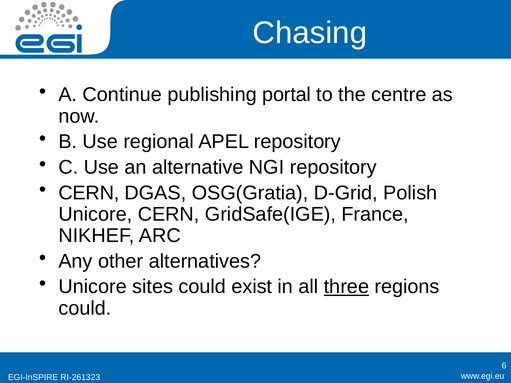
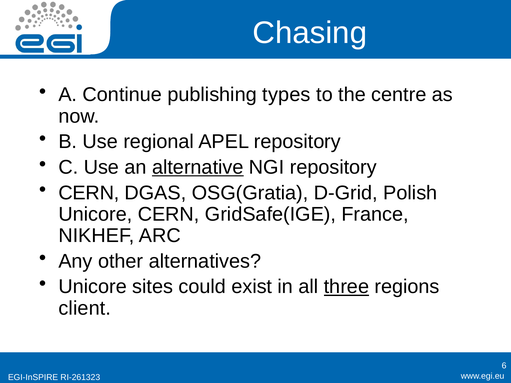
portal: portal -> types (286, 95)
alternative underline: none -> present (198, 167)
could: could -> client (85, 308)
